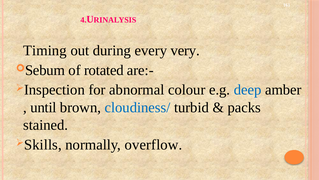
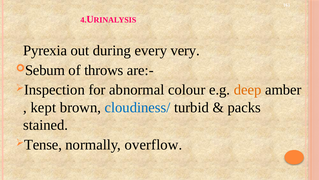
Timing: Timing -> Pyrexia (45, 50)
rotated: rotated -> throws (104, 70)
deep colour: blue -> orange (248, 90)
until: until -> kept (43, 107)
Skills: Skills -> Tense (43, 144)
